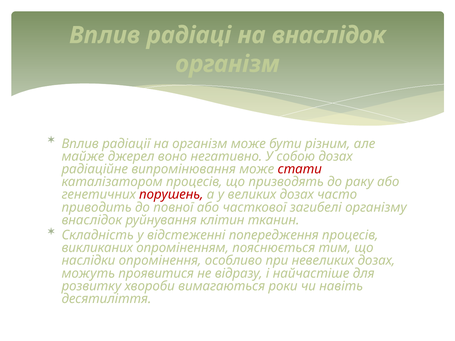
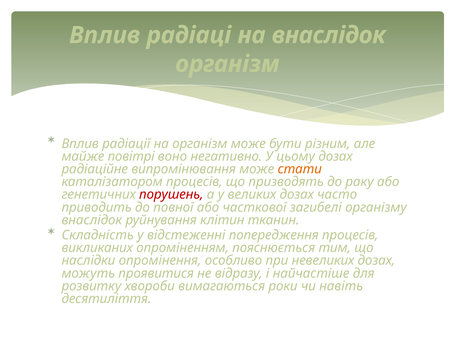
джерел: джерел -> повітрі (131, 156)
собою: собою -> цьому (296, 156)
стати colour: red -> orange (300, 169)
